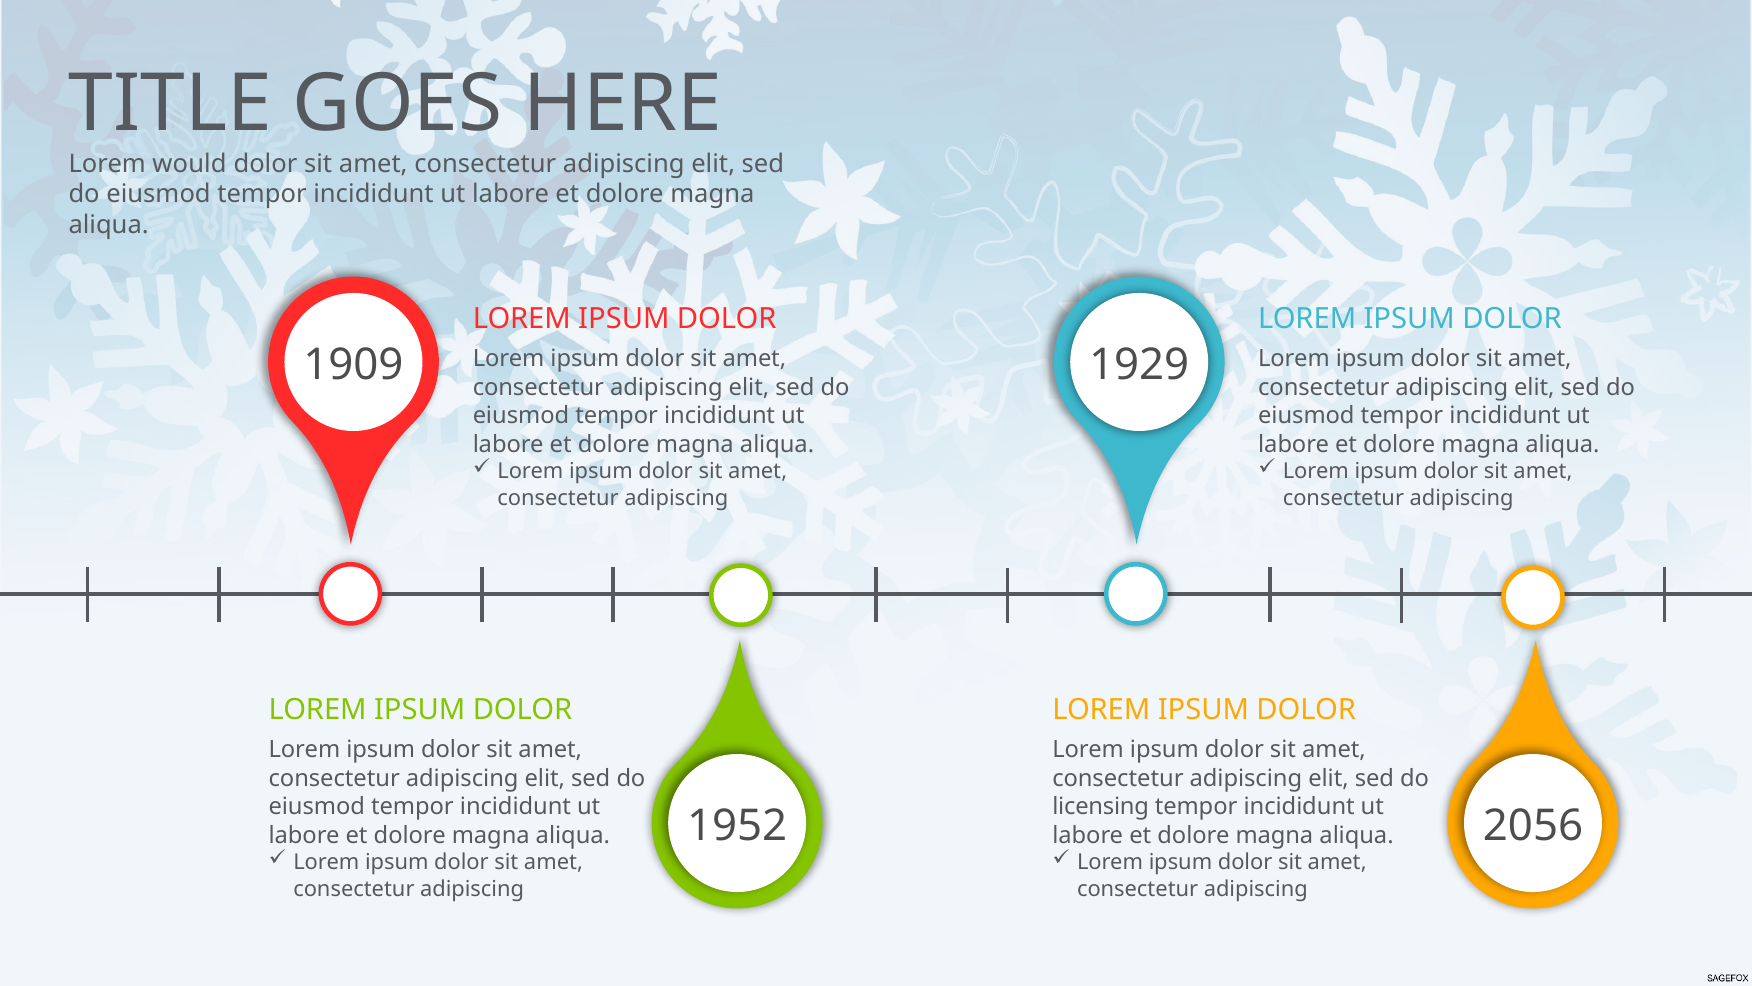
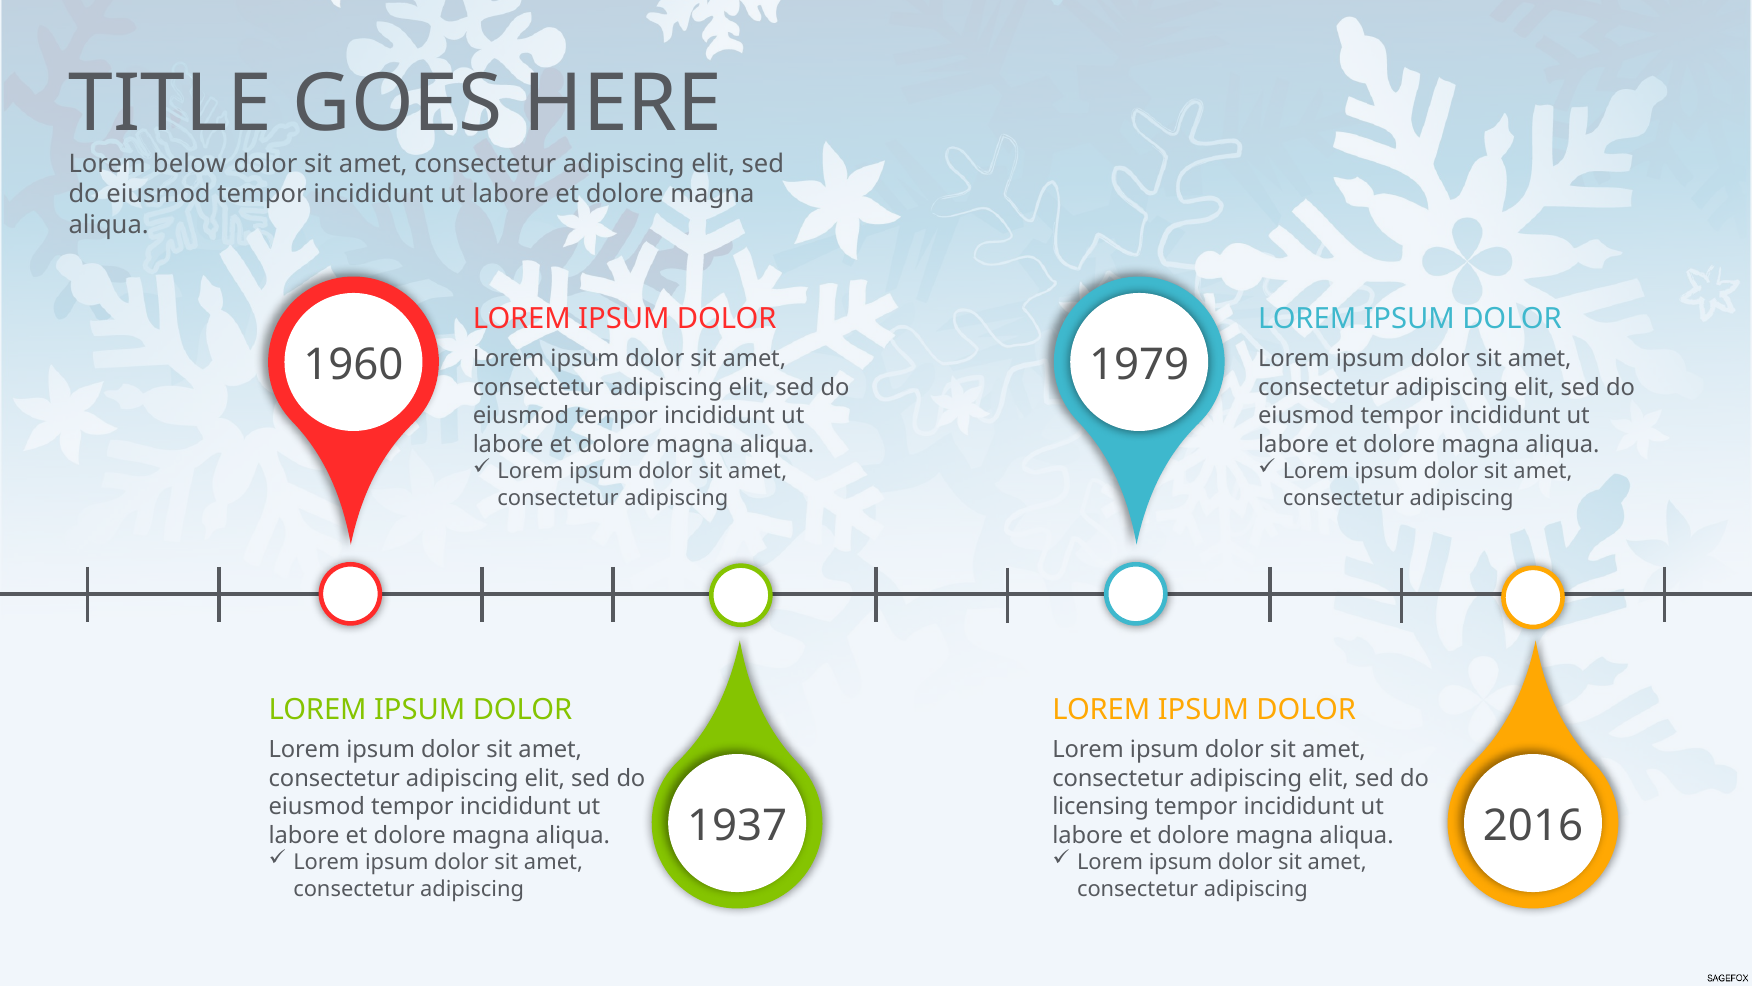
would: would -> below (189, 164)
1909: 1909 -> 1960 (353, 365)
1929: 1929 -> 1979 (1139, 365)
1952: 1952 -> 1937 (737, 825)
2056: 2056 -> 2016 (1533, 825)
